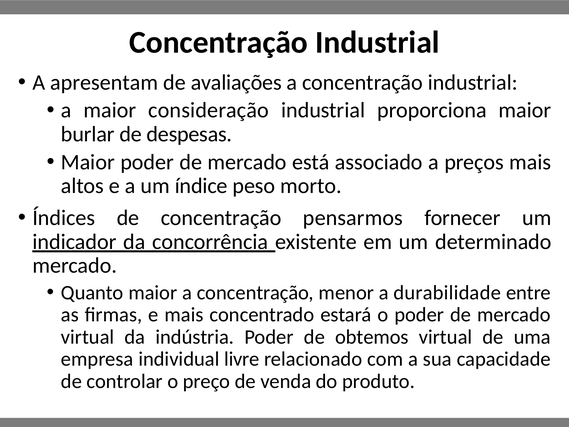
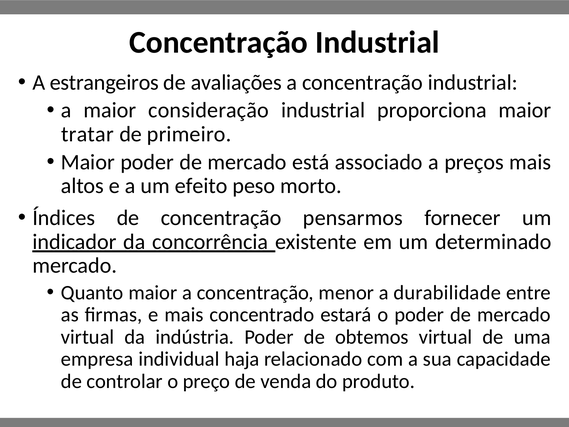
apresentam: apresentam -> estrangeiros (104, 82)
burlar: burlar -> tratar (88, 134)
despesas: despesas -> primeiro (189, 134)
índice: índice -> efeito (201, 186)
livre: livre -> haja (242, 359)
